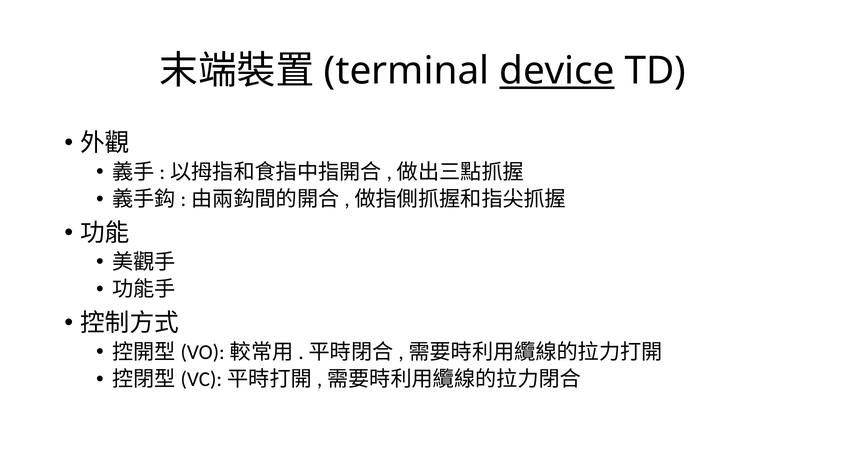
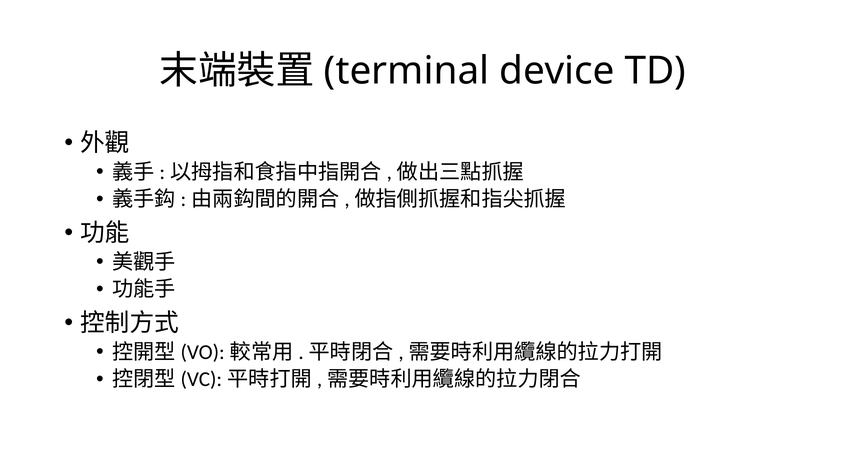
device underline: present -> none (557, 71)
